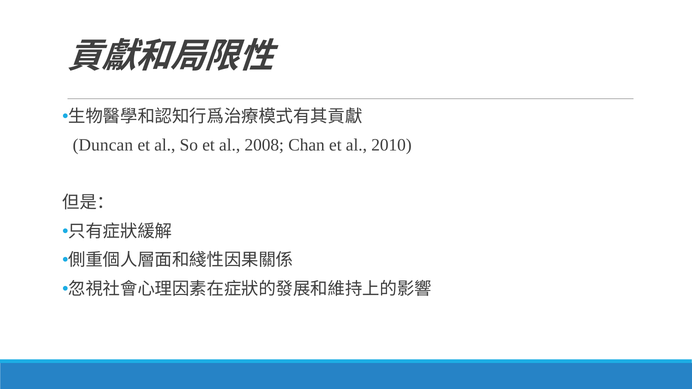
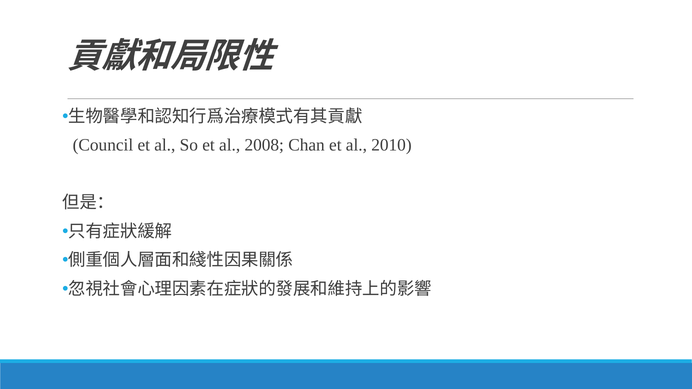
Duncan: Duncan -> Council (103, 145)
